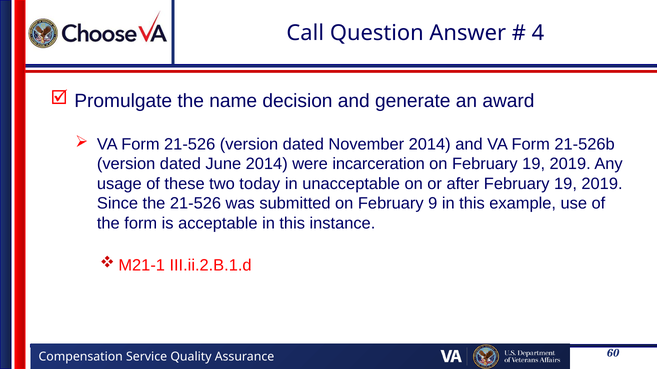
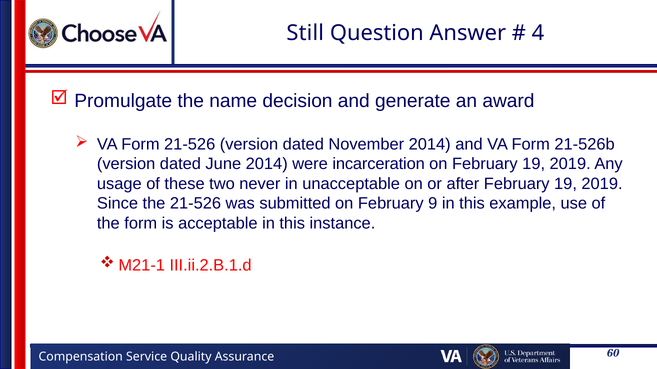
Call: Call -> Still (305, 33)
today: today -> never (260, 184)
